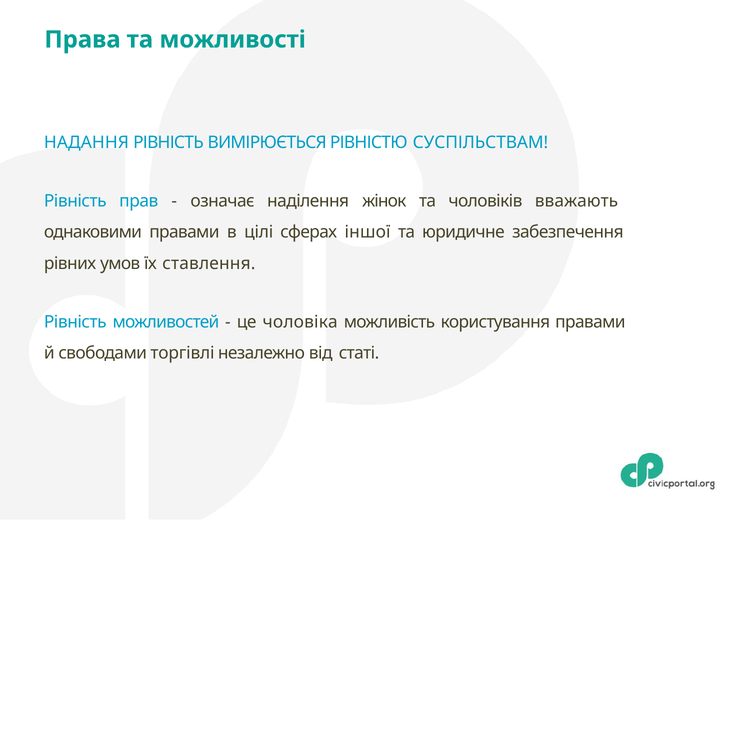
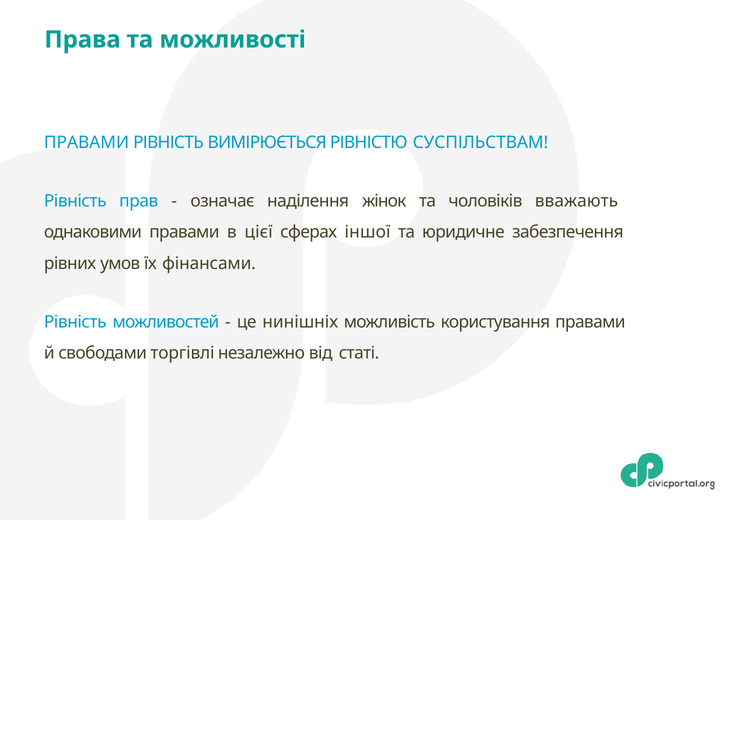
НАДАННЯ: НАДАННЯ -> ПРАВАМИ (87, 142)
цілі: цілі -> цієї (259, 232)
ставлення: ставлення -> фінансами (209, 263)
чоловіка: чоловіка -> нинішніх (300, 322)
